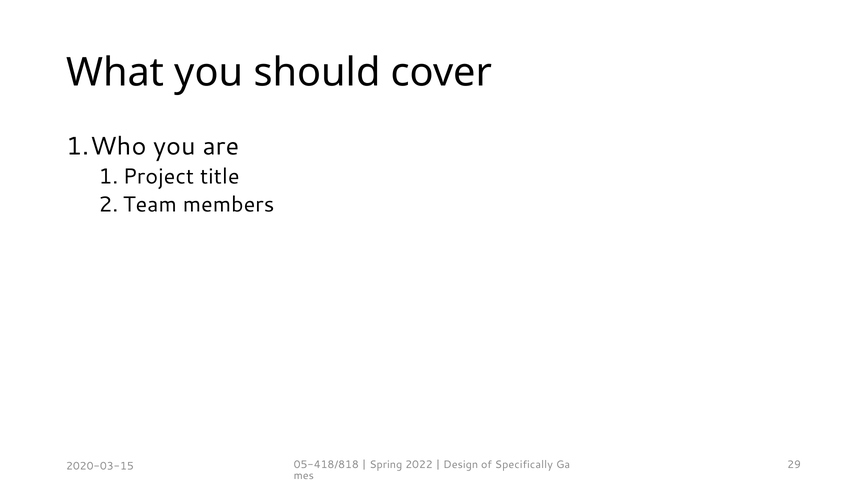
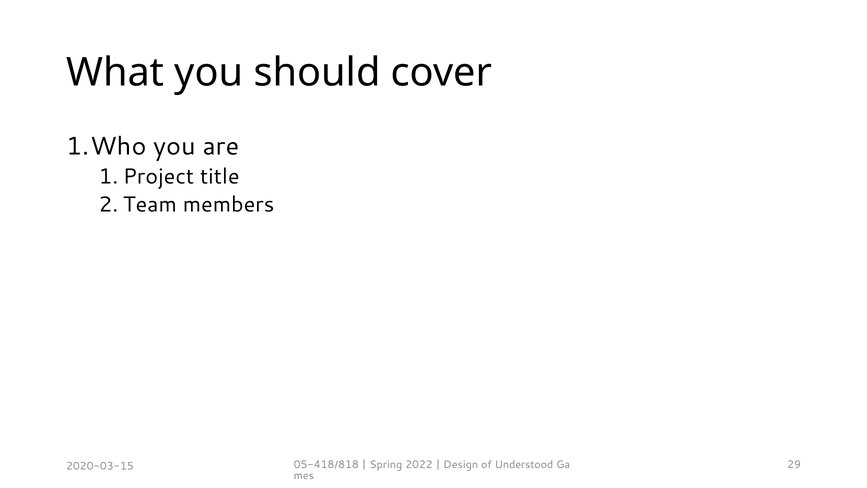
Specifically: Specifically -> Understood (524, 465)
